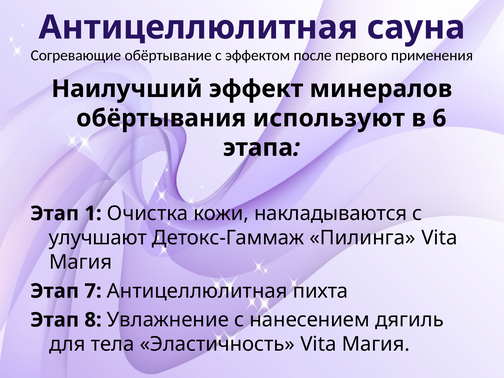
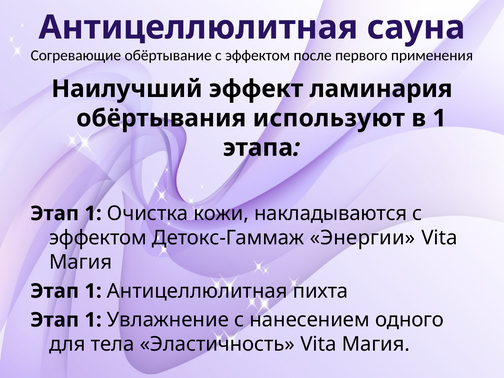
минералов: минералов -> ламинария (381, 89)
в 6: 6 -> 1 (439, 118)
улучшают: улучшают -> эффектом (98, 238)
Пилинга: Пилинга -> Энергии (362, 238)
7: 7 -> 1 (93, 291)
8: 8 -> 1 (93, 320)
дягиль: дягиль -> одного (410, 320)
